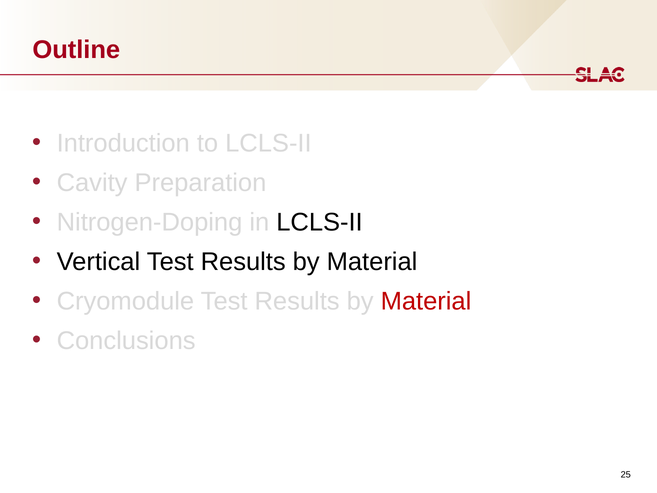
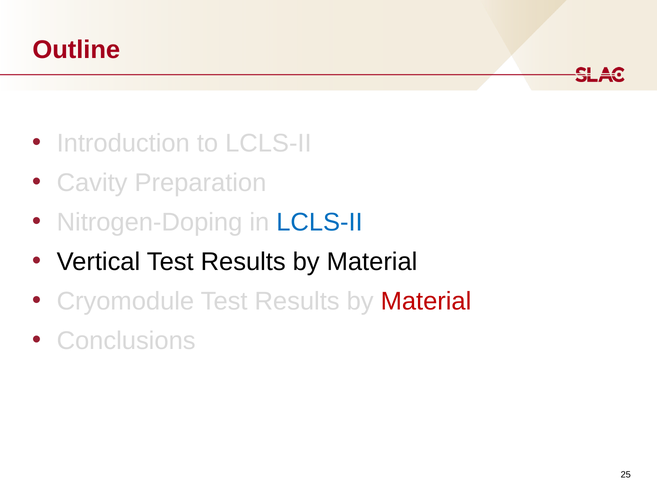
LCLS-II colour: black -> blue (319, 222)
